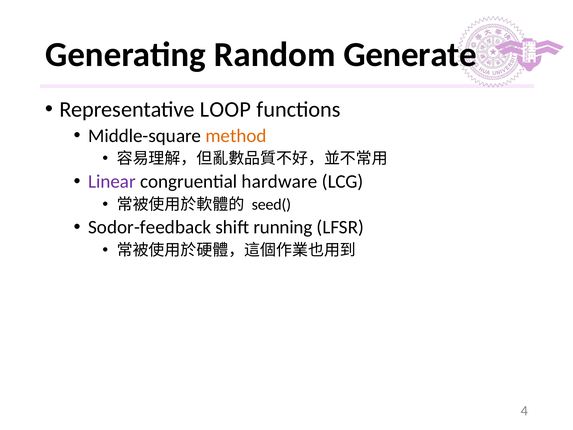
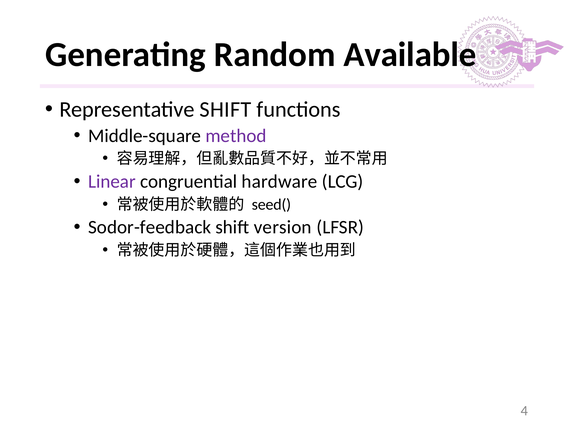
Generate: Generate -> Available (410, 55)
Representative LOOP: LOOP -> SHIFT (225, 109)
method colour: orange -> purple (236, 136)
running: running -> version (283, 227)
